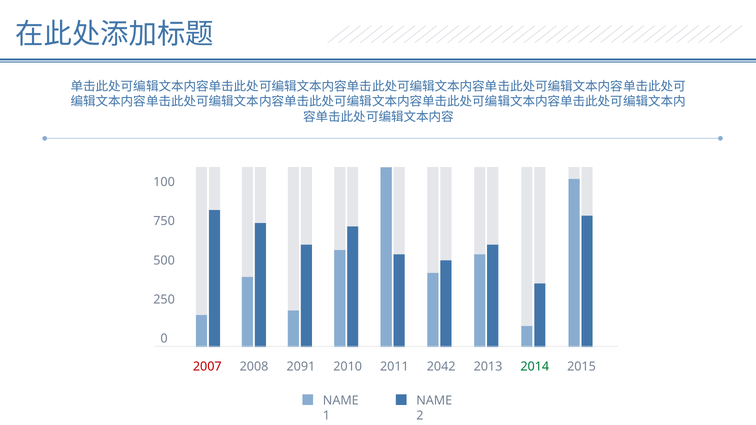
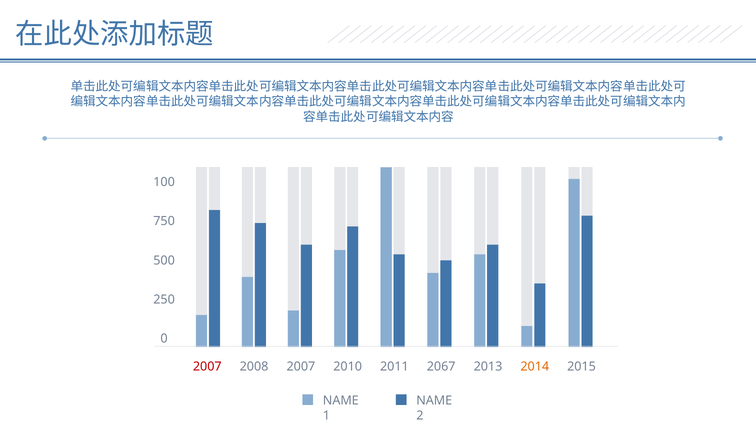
2008 2091: 2091 -> 2007 (301, 367)
2042: 2042 -> 2067 (441, 367)
2014 colour: green -> orange (535, 367)
